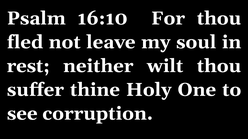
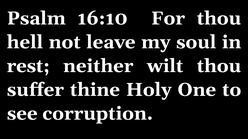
fled: fled -> hell (25, 42)
